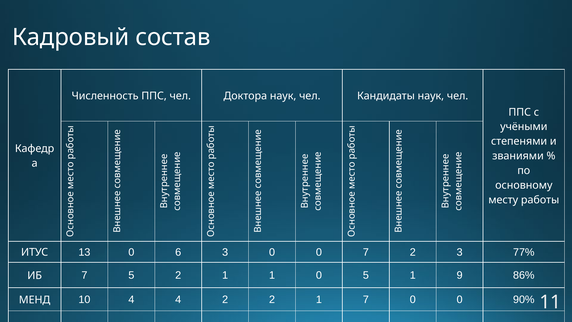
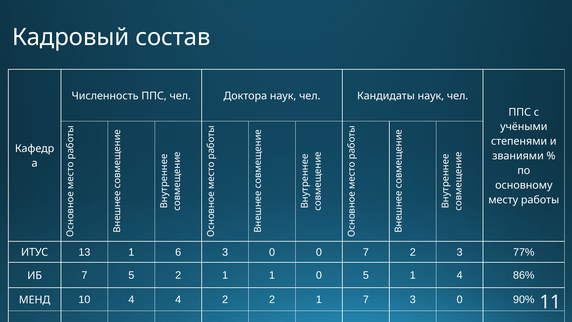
13 0: 0 -> 1 (131, 252)
1 9: 9 -> 4 (460, 275)
7 0: 0 -> 3 (413, 299)
